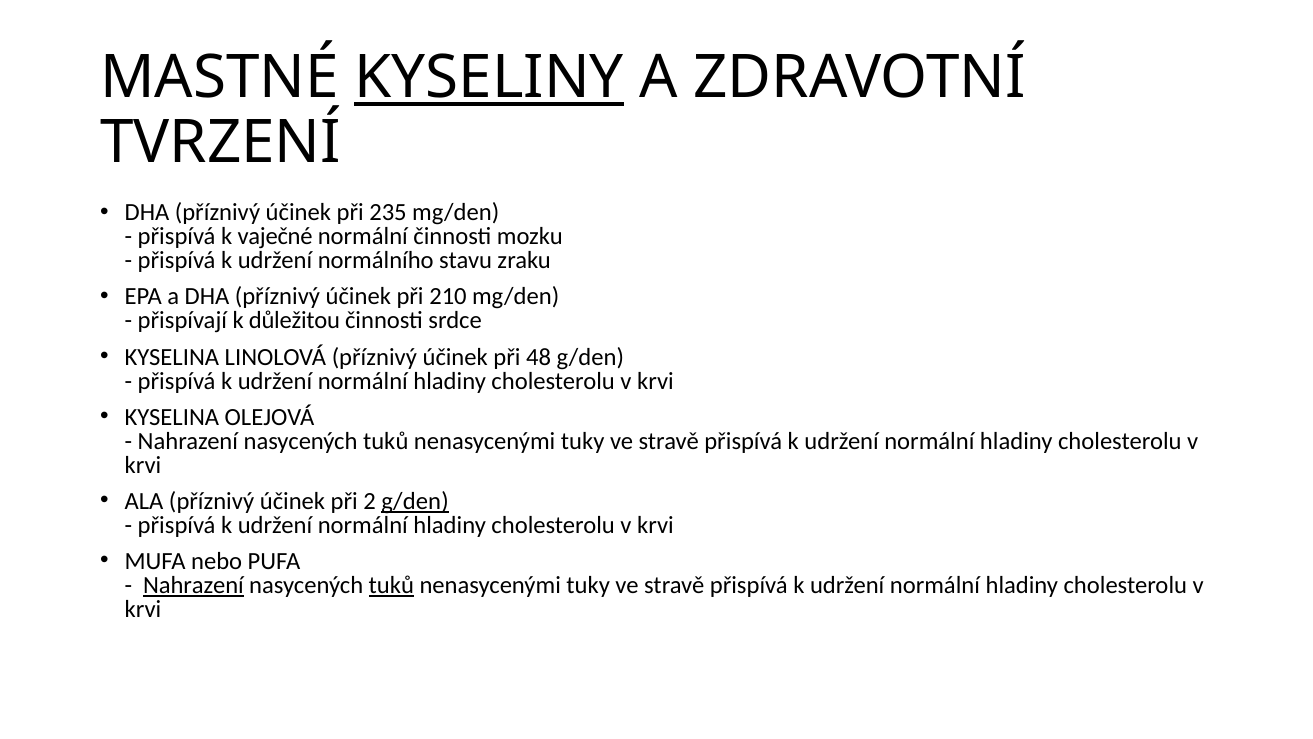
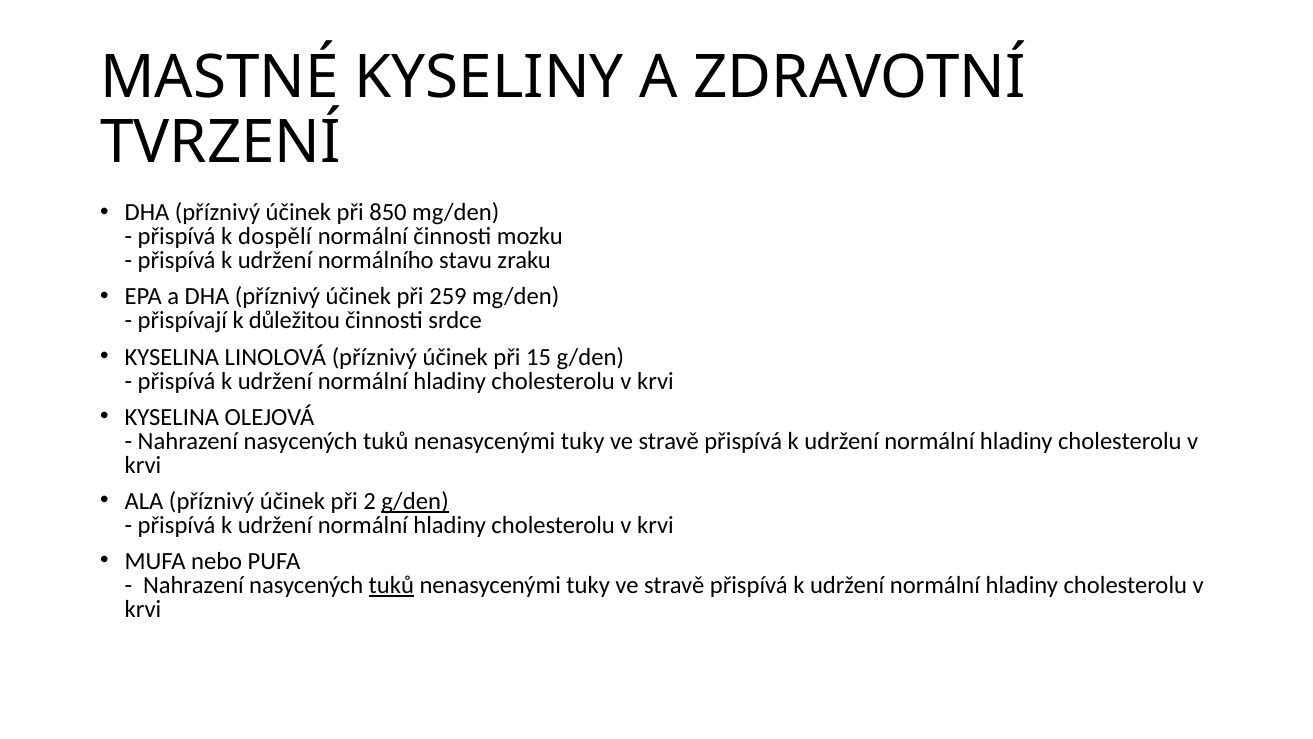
KYSELINY underline: present -> none (489, 78)
235: 235 -> 850 (388, 213)
vaječné: vaječné -> dospělí (275, 236)
210: 210 -> 259 (448, 297)
48: 48 -> 15 (539, 357)
Nahrazení underline: present -> none (194, 585)
